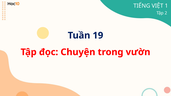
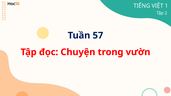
19: 19 -> 57 (98, 36)
